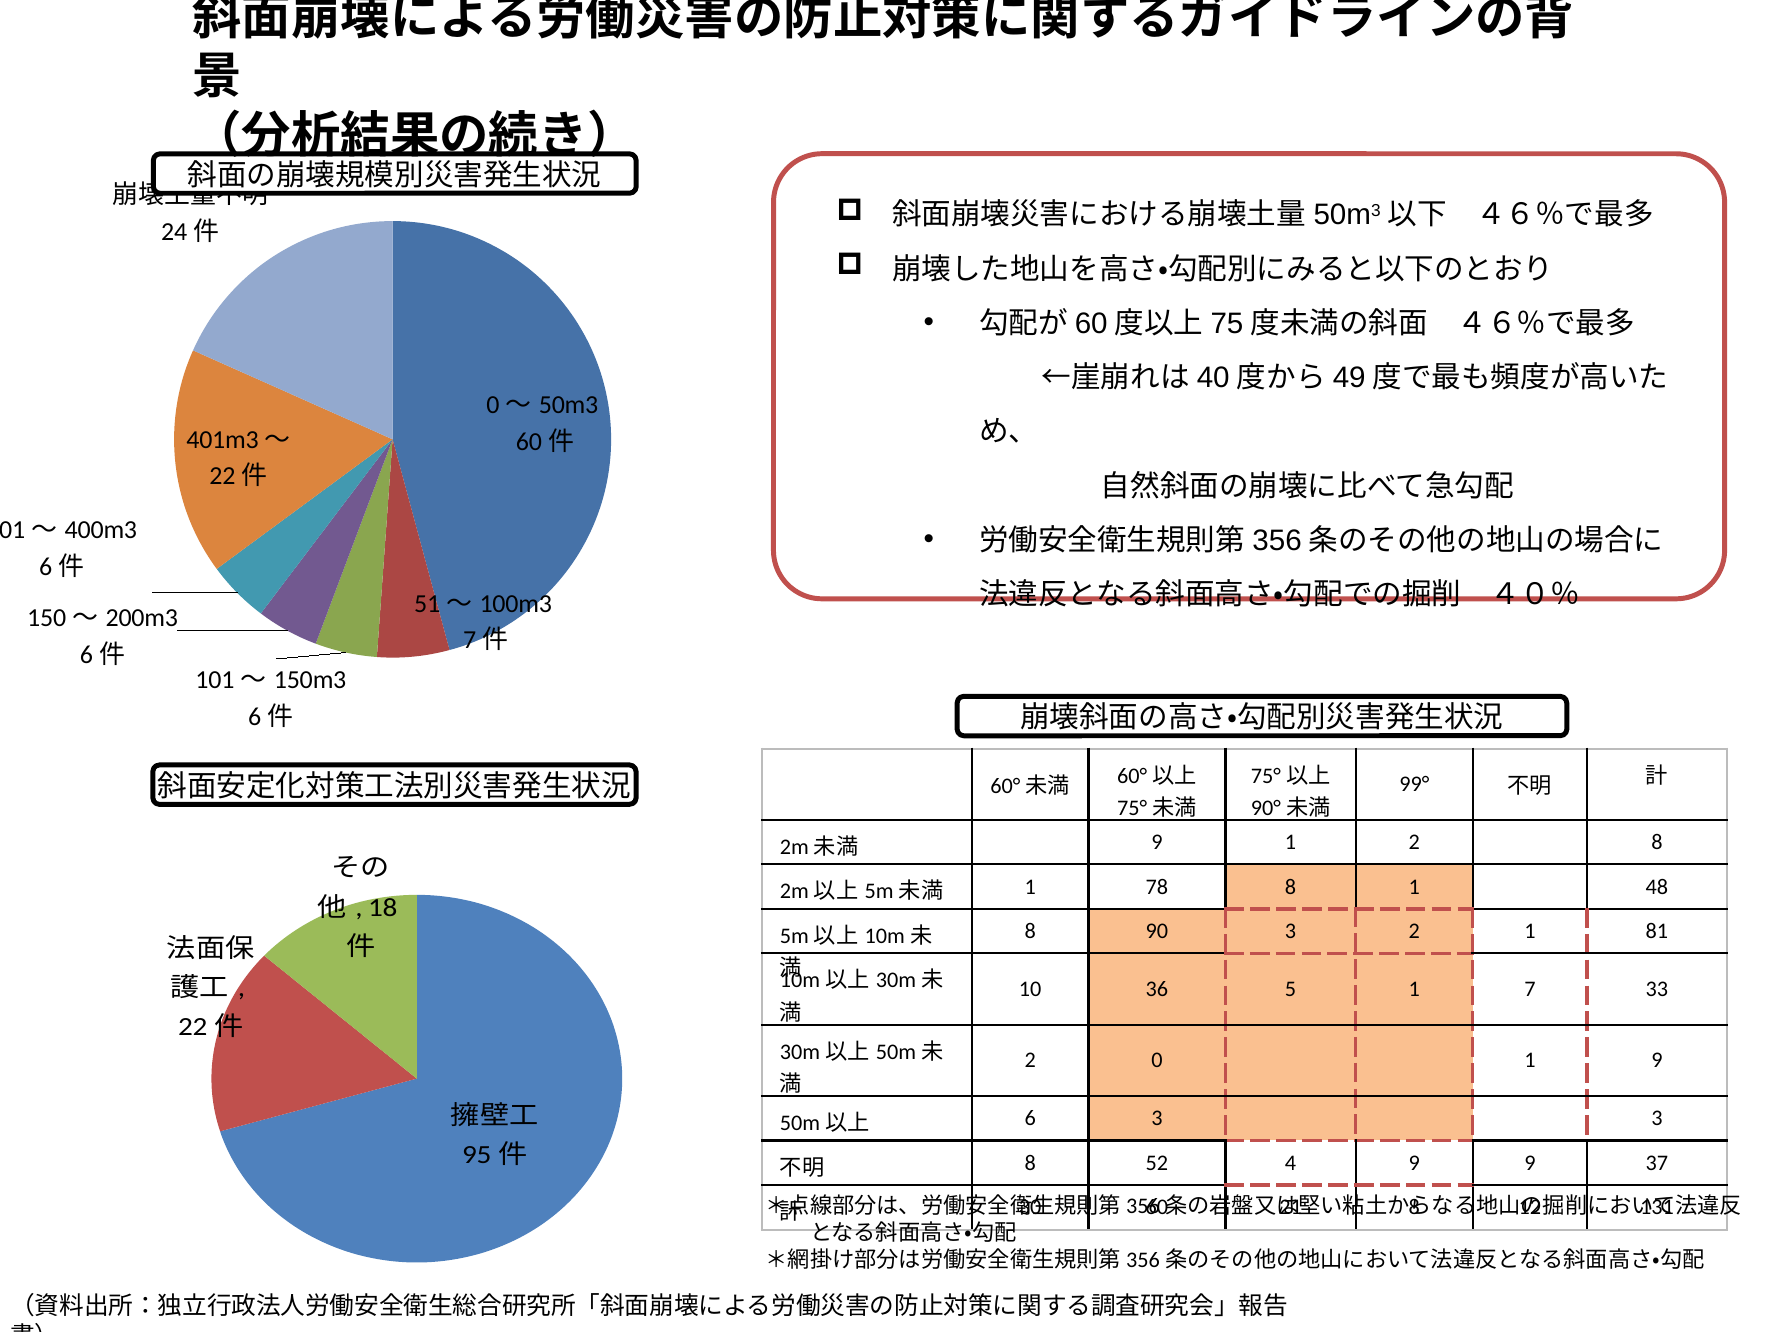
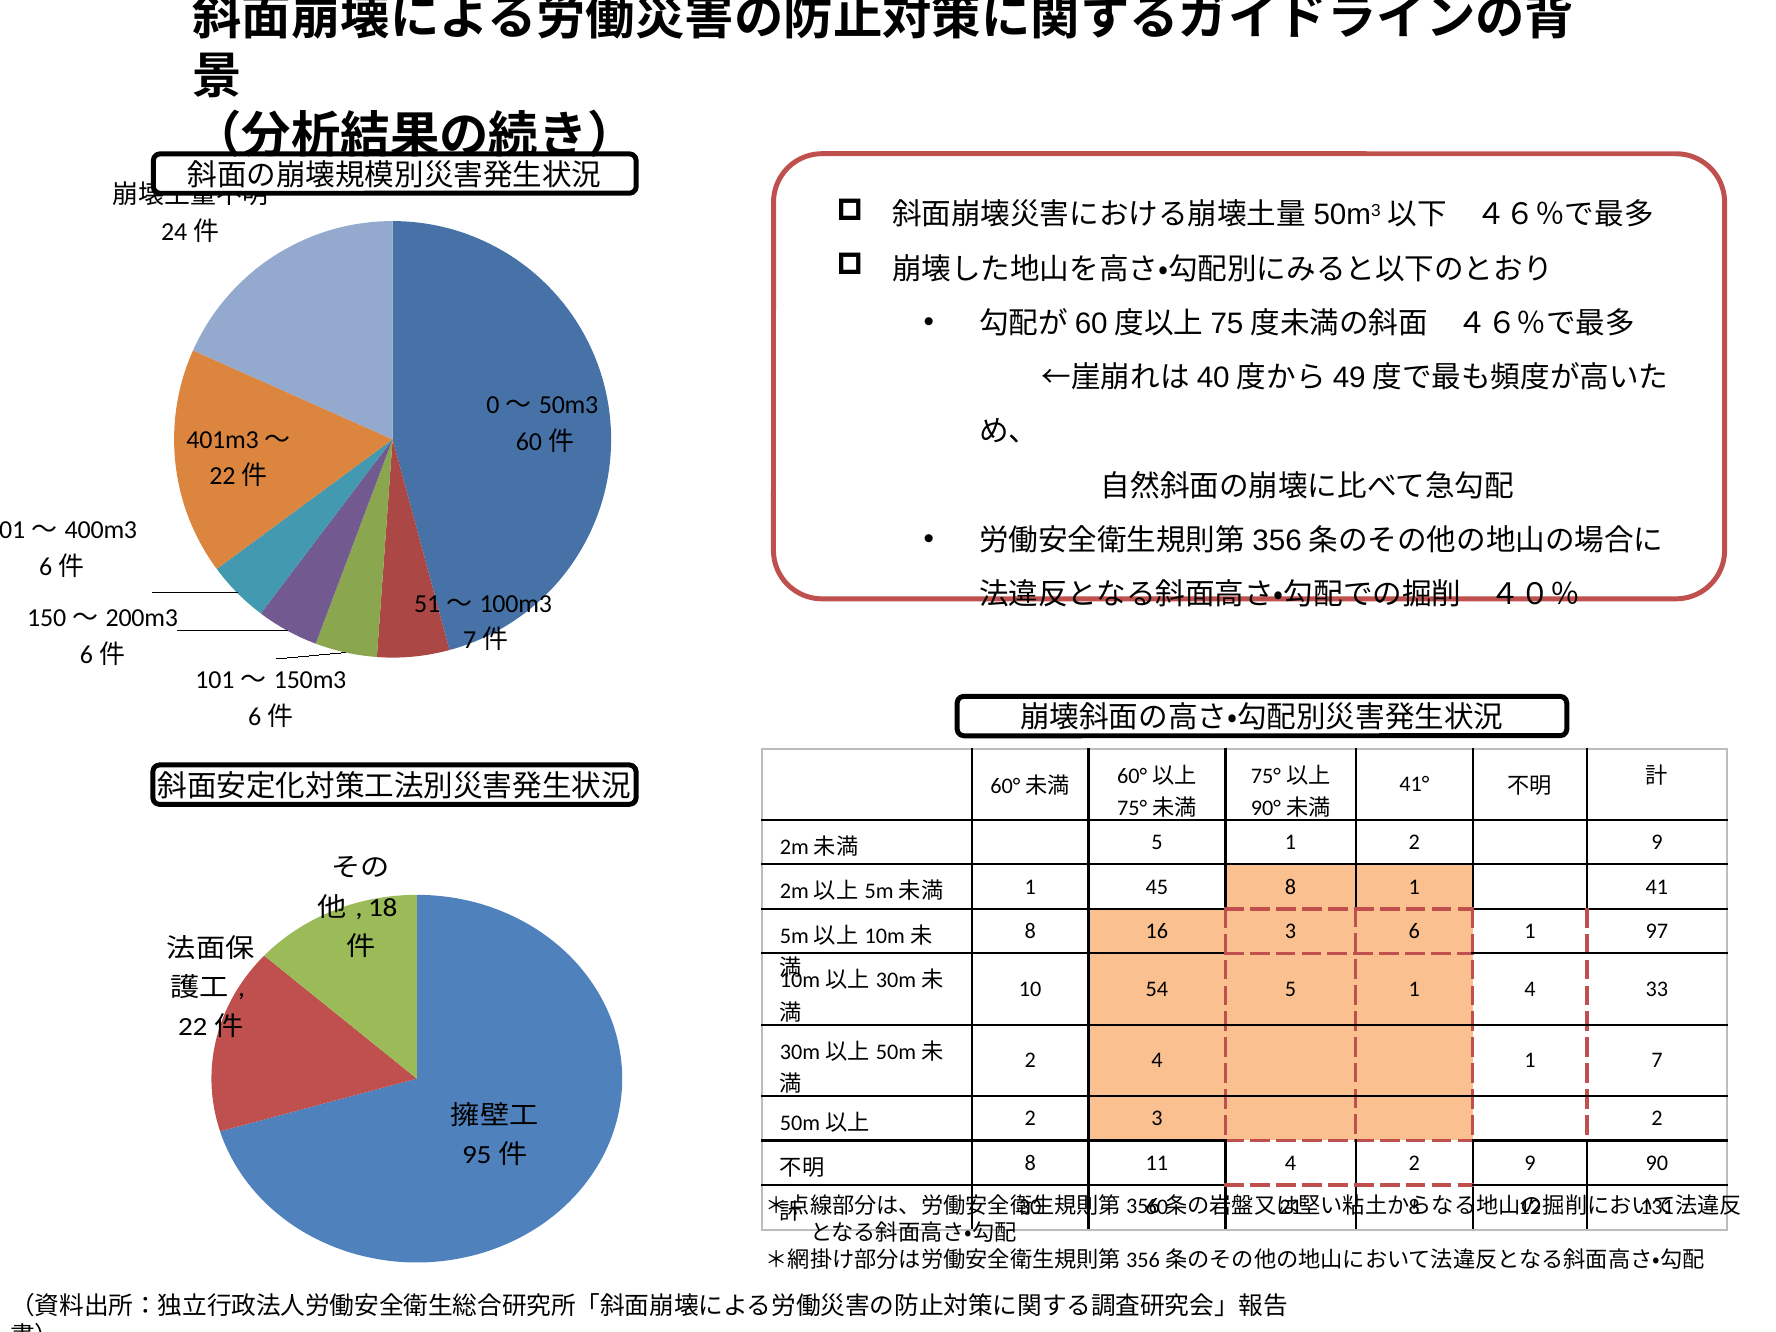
99°: 99° -> 41° (1414, 784)
9: 9 -> 5 (1157, 842)
1 2 8: 8 -> 9 (1657, 842)
78: 78 -> 45 (1157, 887)
48: 48 -> 41 (1657, 887)
90: 90 -> 16 (1157, 931)
3 2: 2 -> 6 (1414, 931)
81: 81 -> 97 (1657, 931)
36: 36 -> 54 (1157, 989)
1 7: 7 -> 4 (1530, 989)
2 0: 0 -> 4 (1157, 1060)
1 9: 9 -> 7 (1657, 1060)
6: 6 -> 2 (1030, 1118)
3 3: 3 -> 2 (1657, 1118)
52: 52 -> 11 (1157, 1163)
4 9: 9 -> 2 (1414, 1163)
37: 37 -> 90 (1657, 1163)
